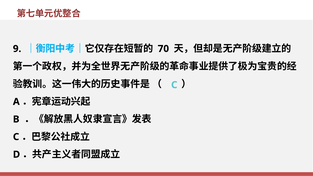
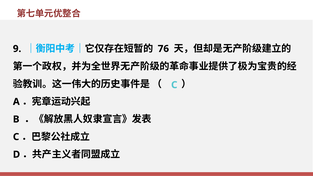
70: 70 -> 76 (163, 49)
